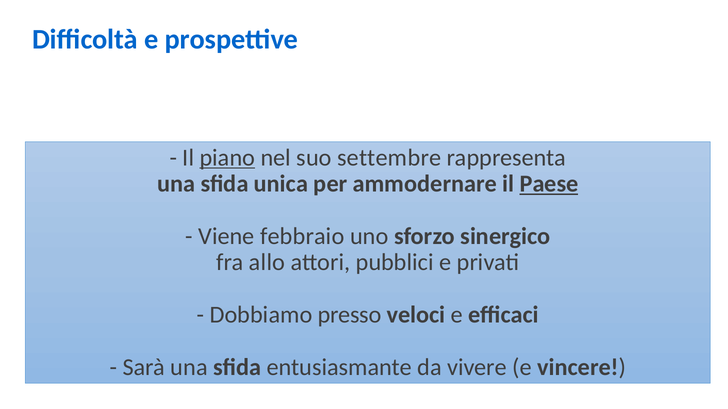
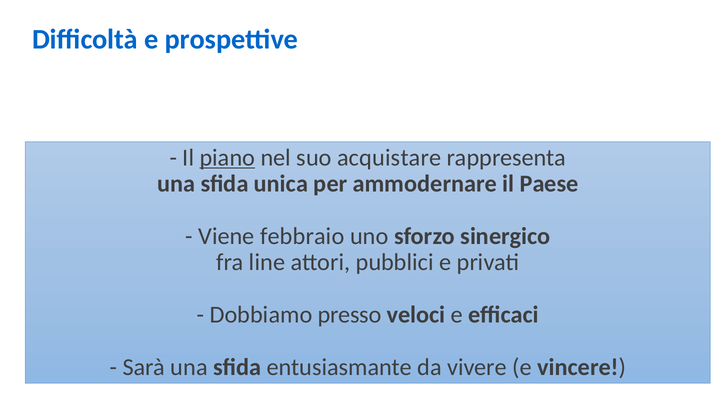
settembre: settembre -> acquistare (389, 158)
Paese underline: present -> none (549, 184)
allo: allo -> line (267, 263)
